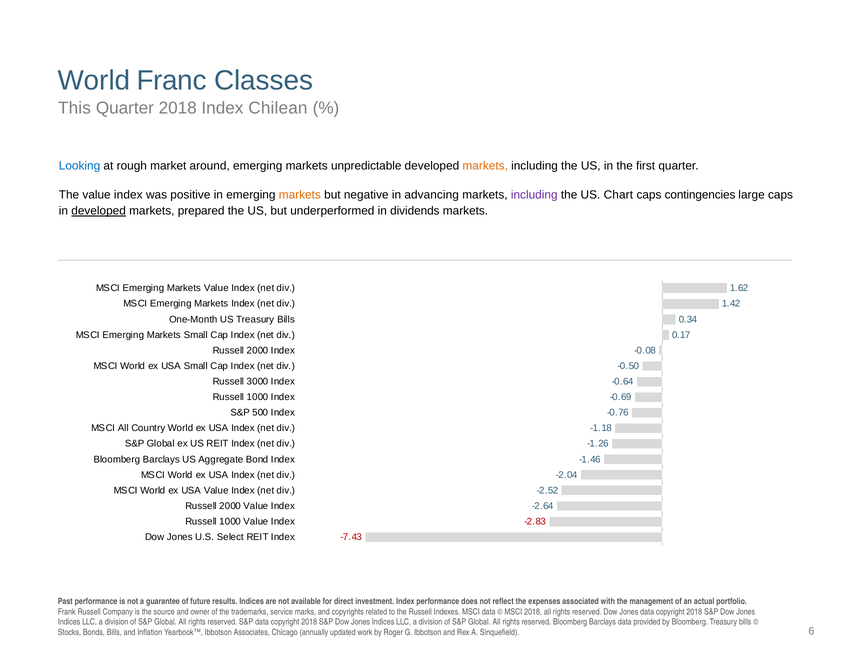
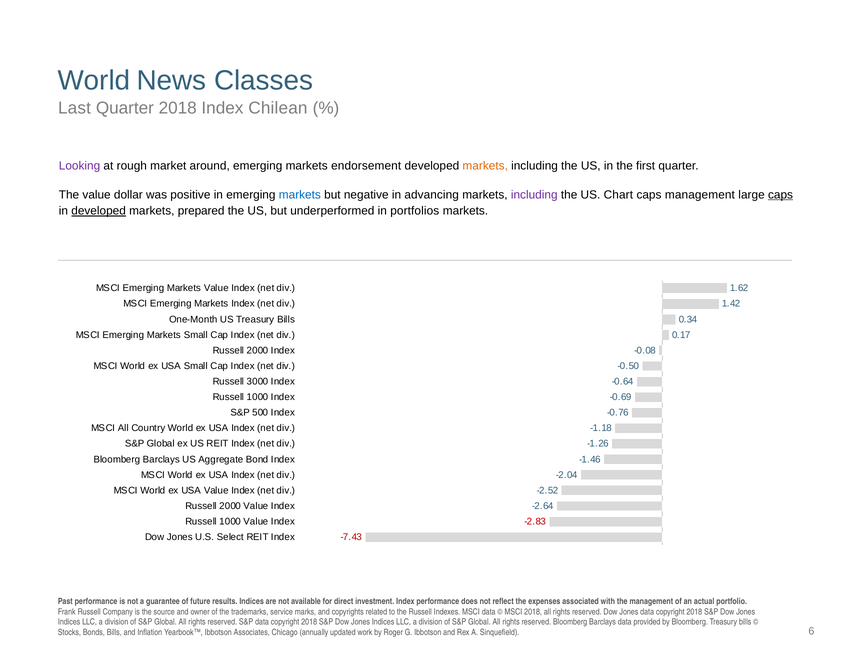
Franc: Franc -> News (171, 81)
This: This -> Last (74, 108)
Looking colour: blue -> purple (80, 166)
unpredictable: unpredictable -> endorsement (366, 166)
The value index: index -> dollar (128, 195)
markets colour: orange -> blue (300, 195)
caps contingencies: contingencies -> management (700, 195)
caps underline: none -> present (781, 195)
dividends: dividends -> portfolios (415, 211)
